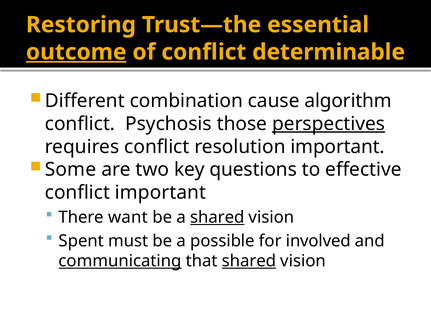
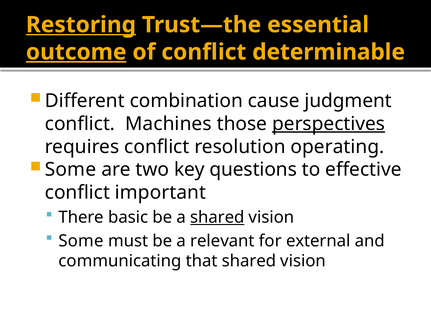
Restoring underline: none -> present (81, 25)
algorithm: algorithm -> judgment (348, 101)
Psychosis: Psychosis -> Machines (168, 124)
resolution important: important -> operating (337, 147)
want: want -> basic (128, 218)
Spent: Spent -> Some (81, 241)
possible: possible -> relevant (222, 241)
involved: involved -> external (318, 241)
communicating underline: present -> none (120, 261)
shared underline: present -> none (249, 261)
